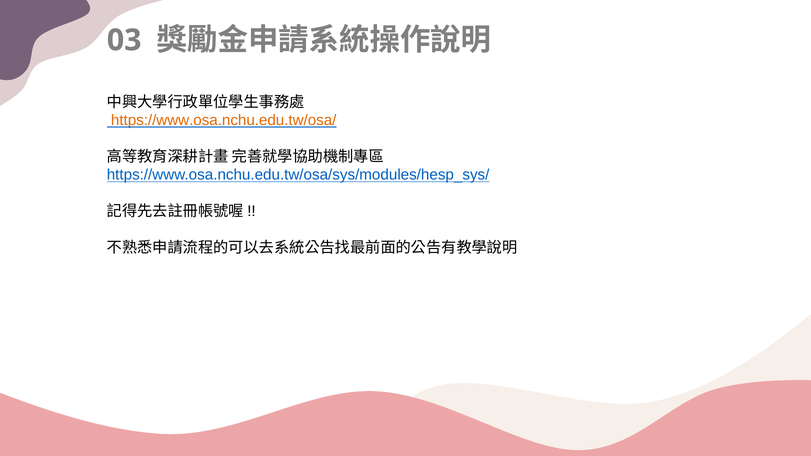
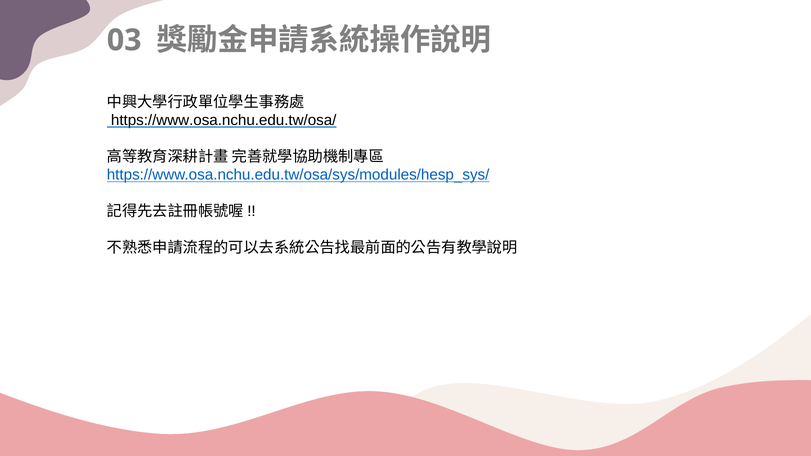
https://www.osa.nchu.edu.tw/osa/ colour: orange -> black (224, 120)
